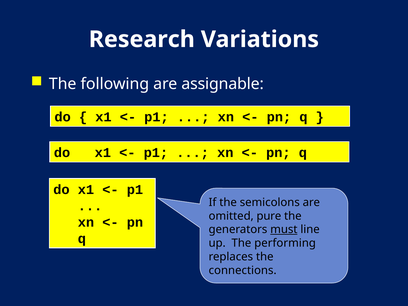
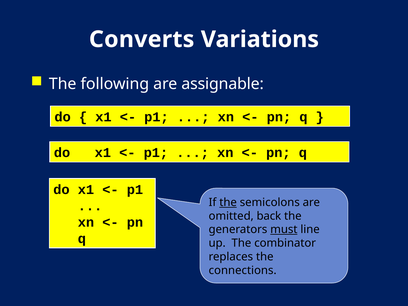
Research: Research -> Converts (142, 39)
the underline: none -> present (228, 202)
pure: pure -> back (269, 216)
performing: performing -> combinator (285, 243)
